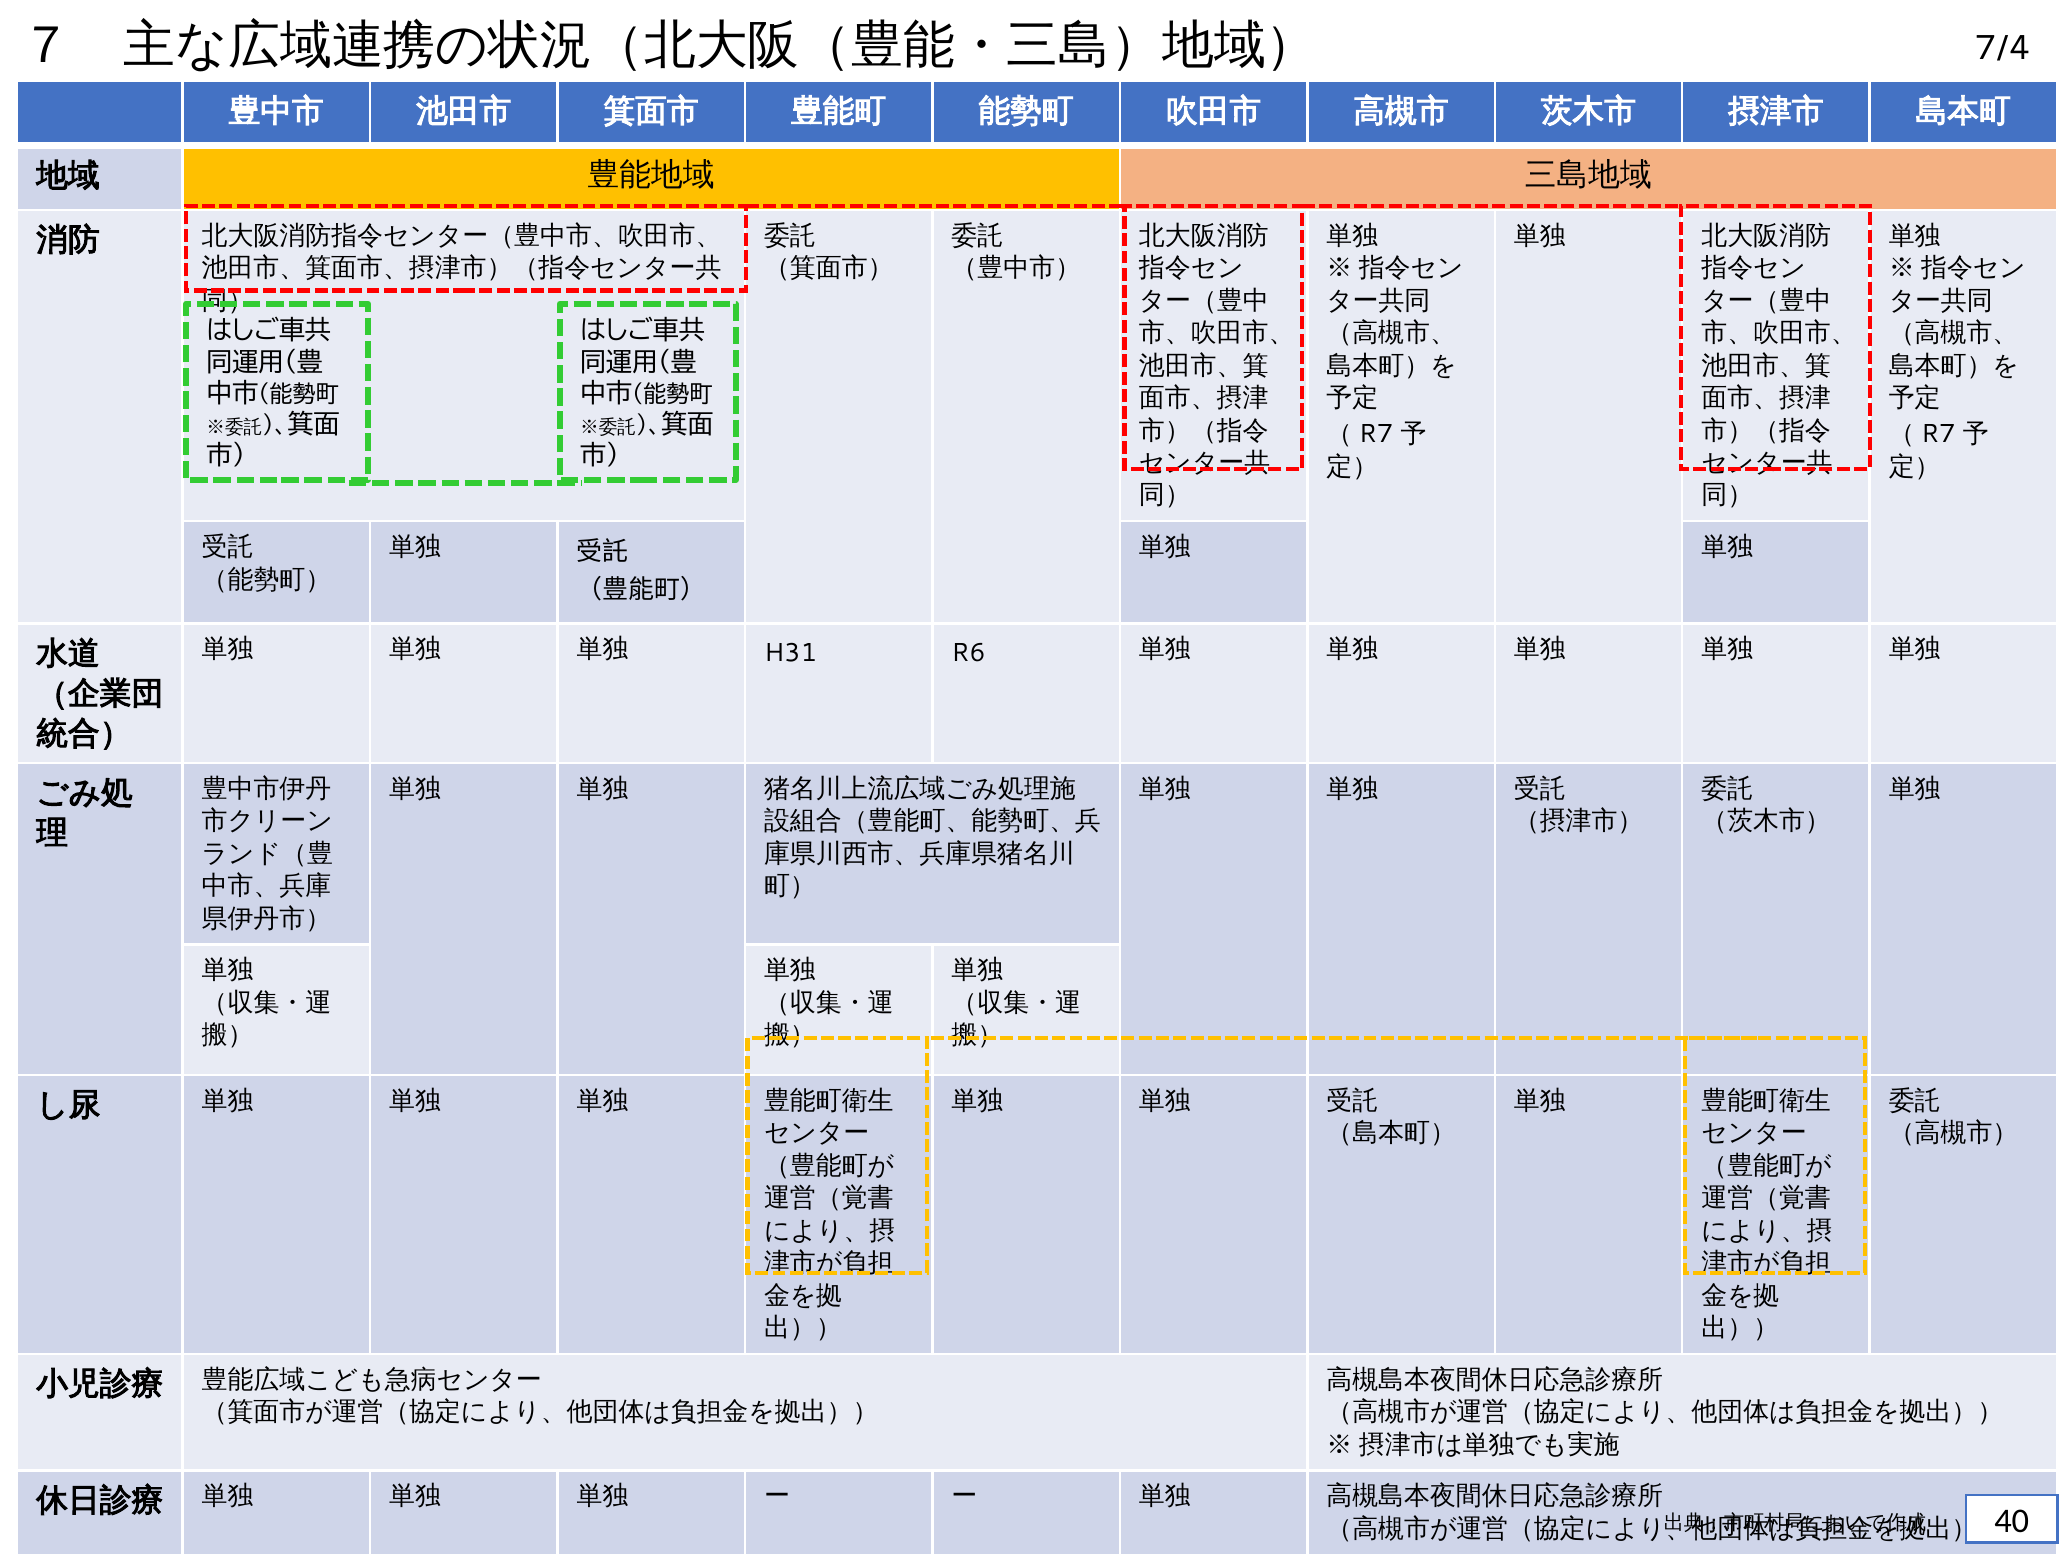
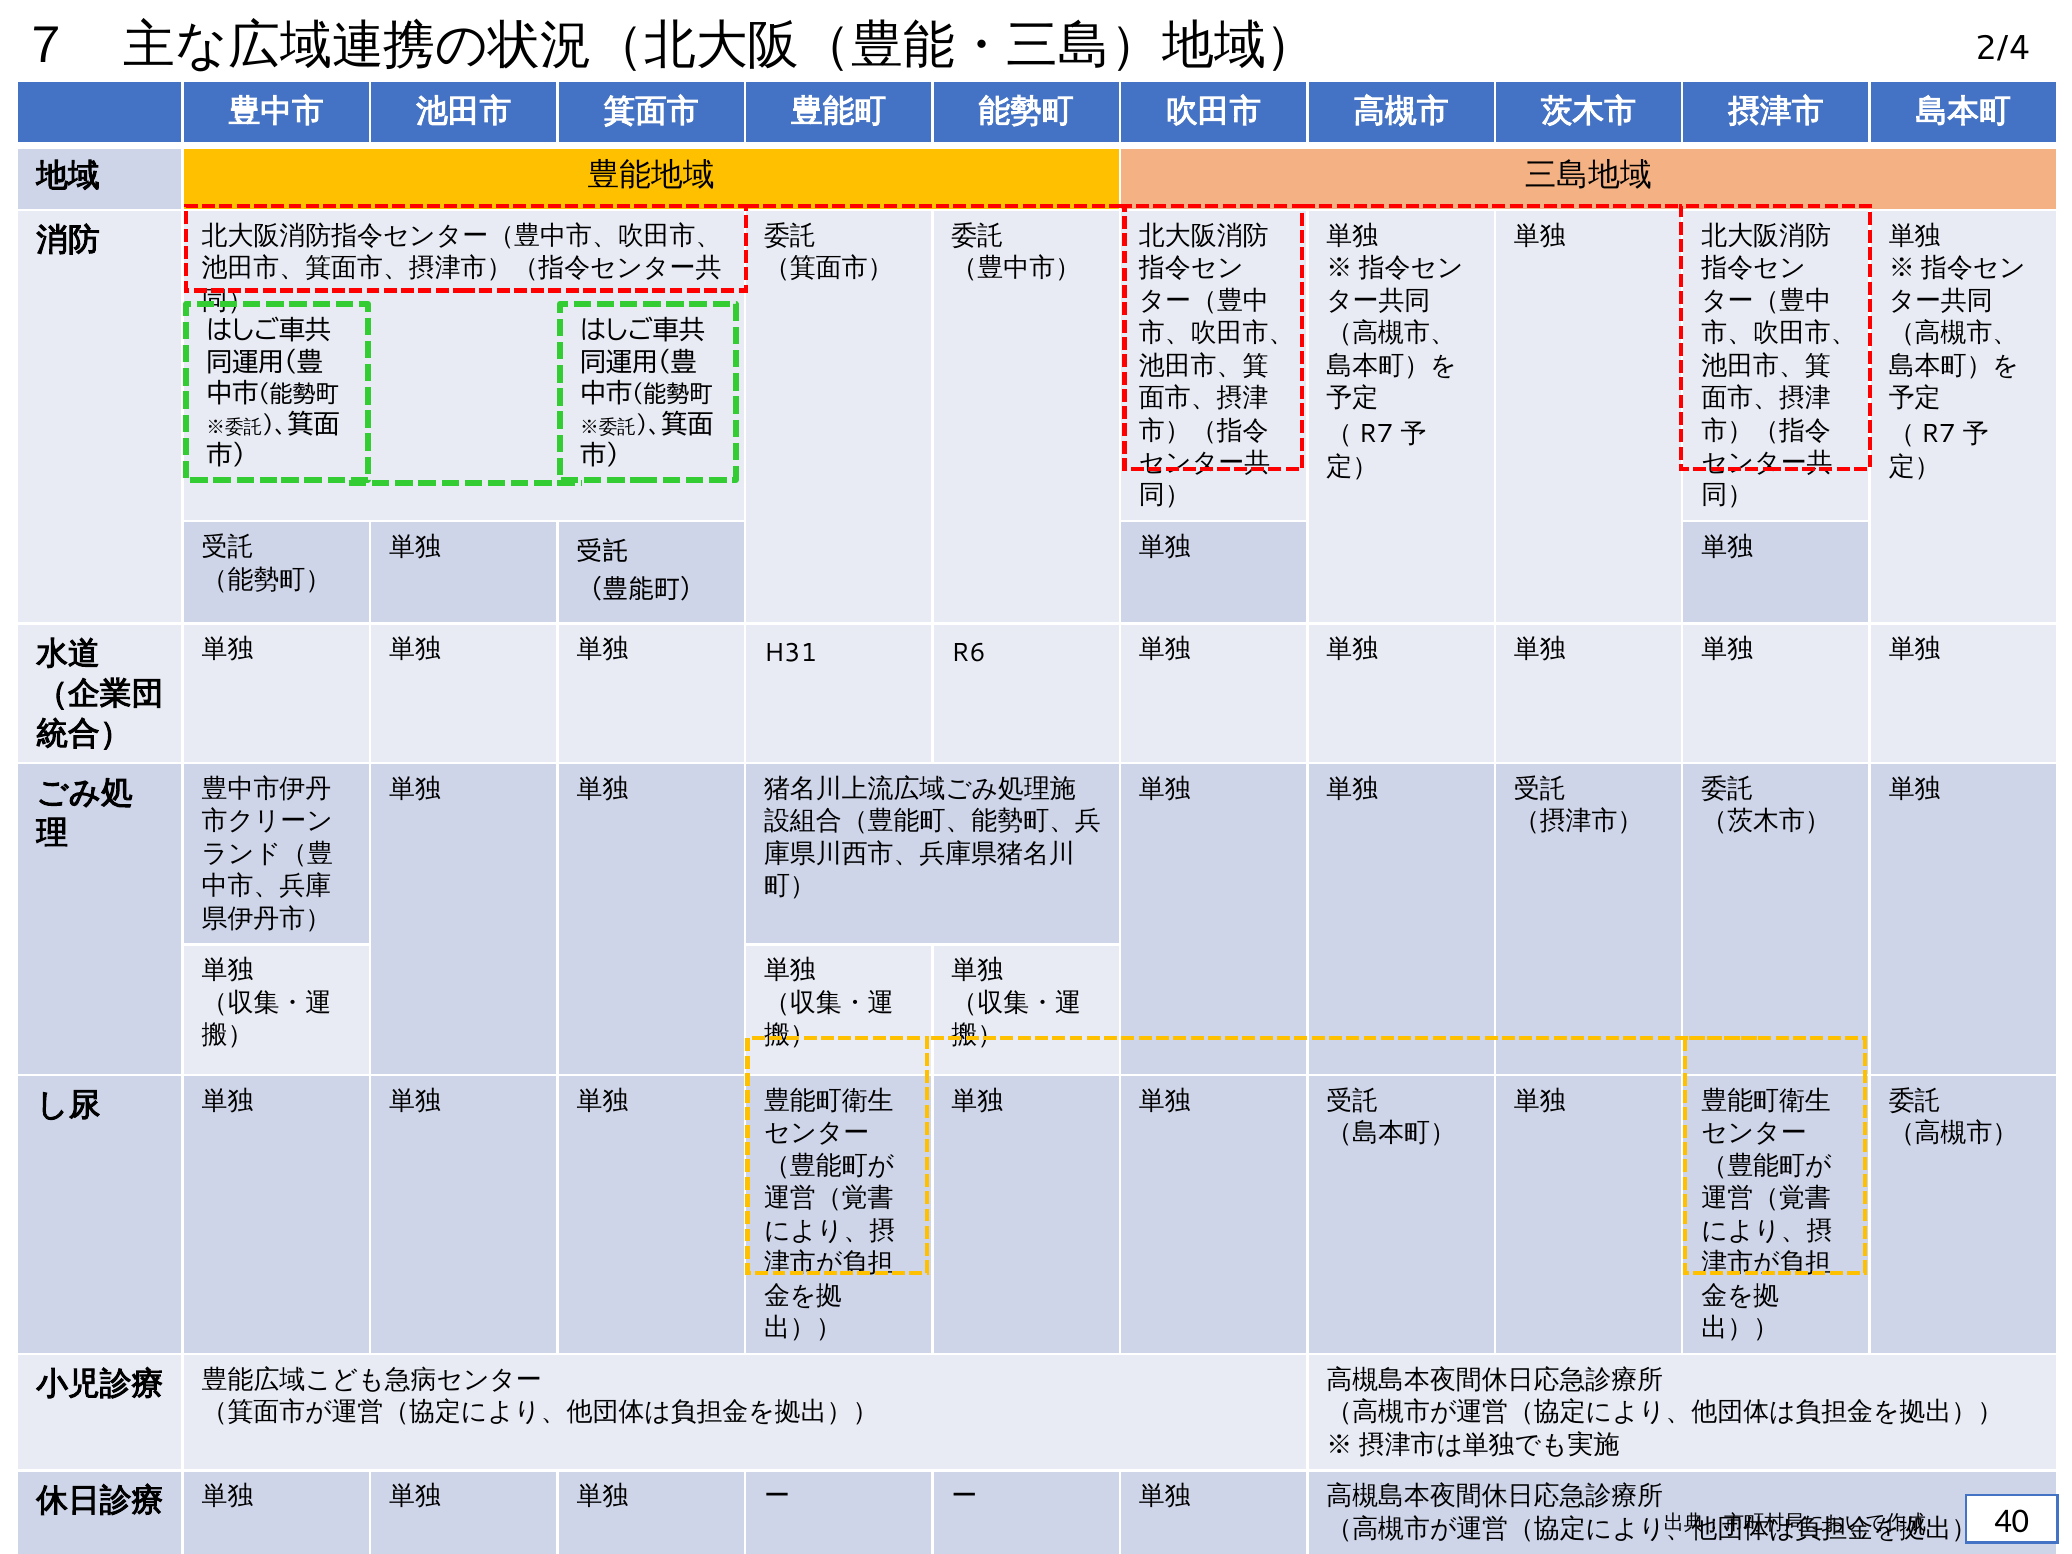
7/4: 7/4 -> 2/4 (2003, 48)
